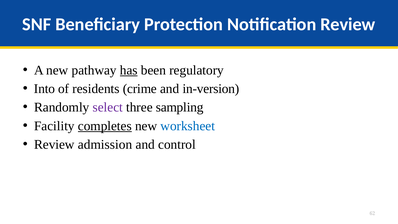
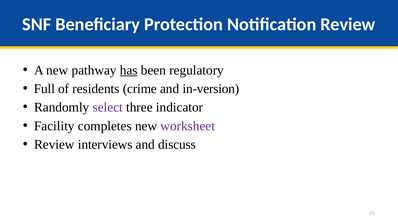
Into: Into -> Full (44, 89)
sampling: sampling -> indicator (180, 107)
completes underline: present -> none (105, 126)
worksheet colour: blue -> purple (188, 126)
admission: admission -> interviews (105, 144)
control: control -> discuss (177, 144)
